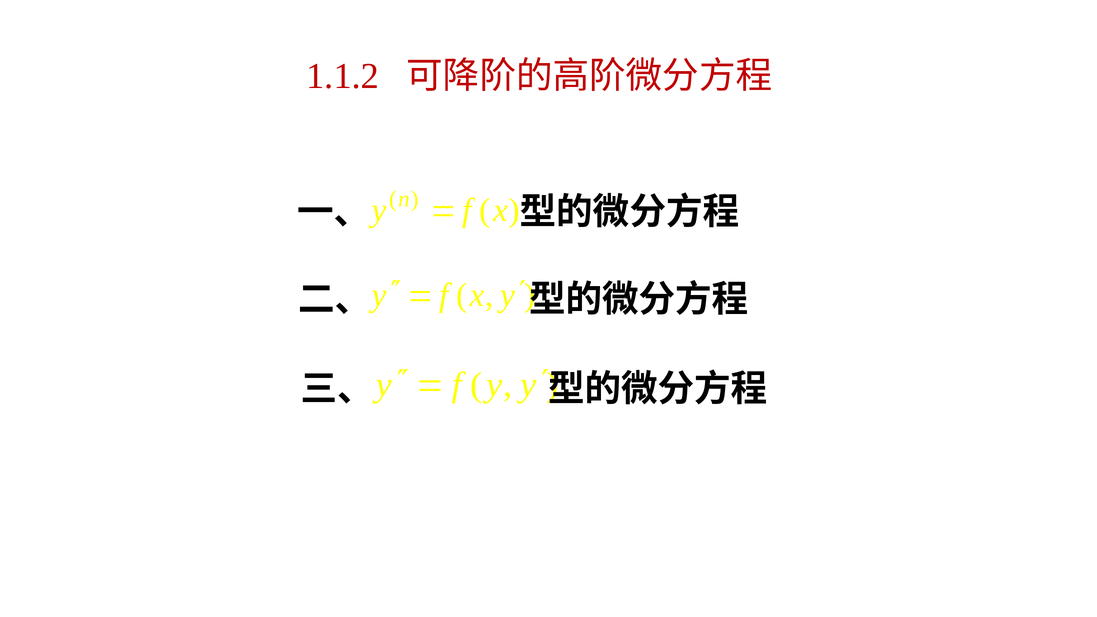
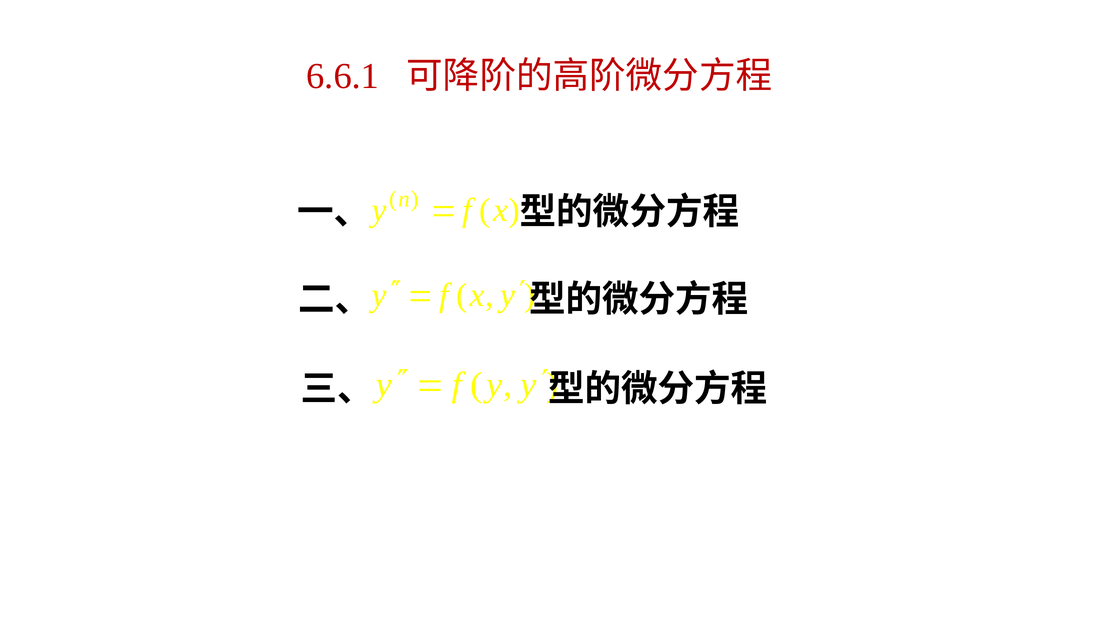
1.1.2: 1.1.2 -> 6.6.1 (343, 76)
